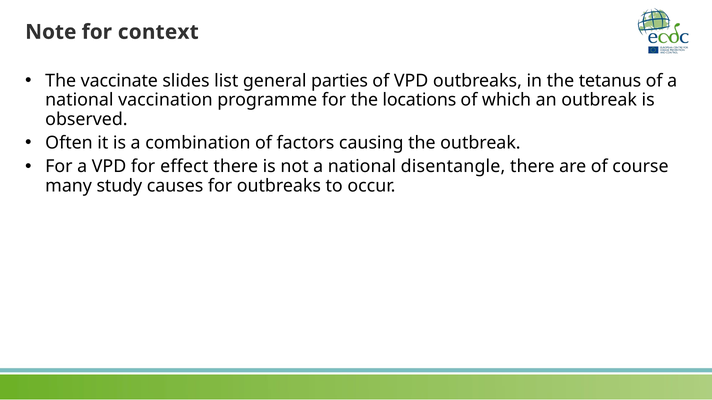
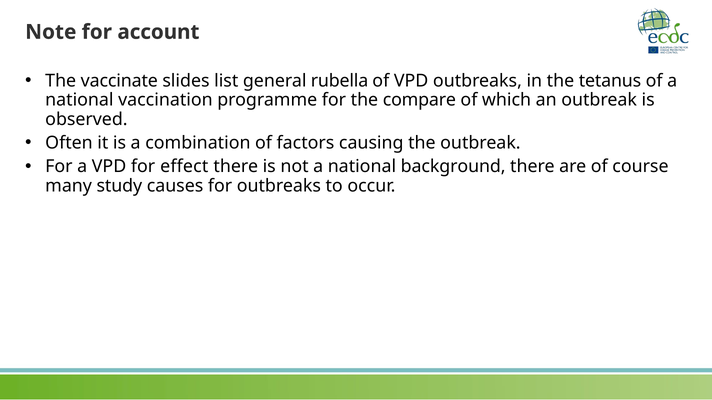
context: context -> account (158, 32)
parties: parties -> rubella (340, 81)
locations: locations -> compare (419, 100)
disentangle: disentangle -> background (453, 167)
